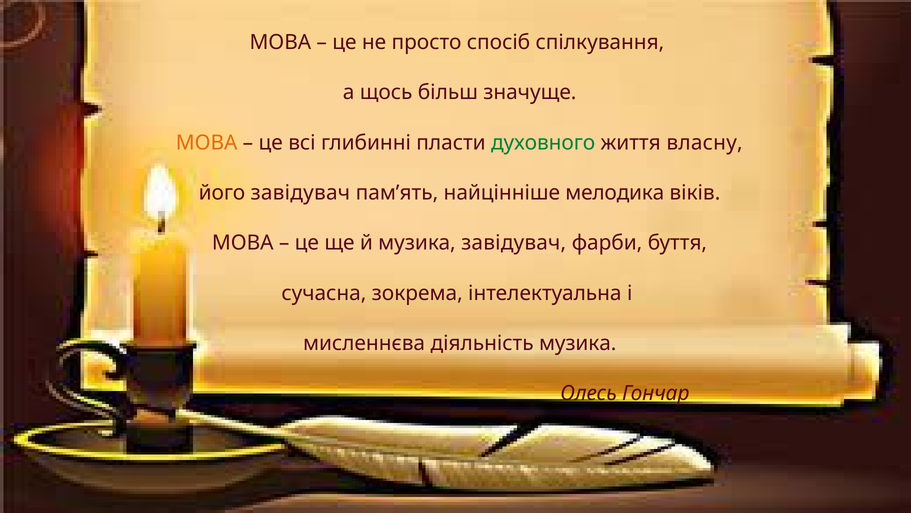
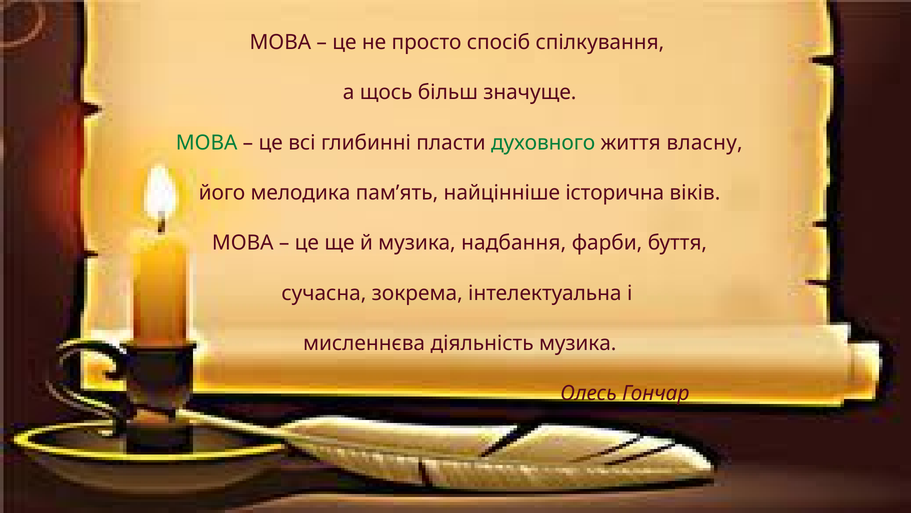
МОВА colour: orange -> green (207, 143)
його завідувач: завідувач -> мелодика (300, 193)
мелодика: мелодика -> історична (615, 193)
музика завідувач: завідувач -> надбання (514, 243)
